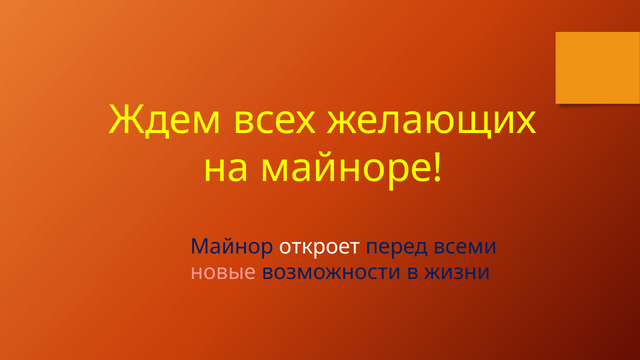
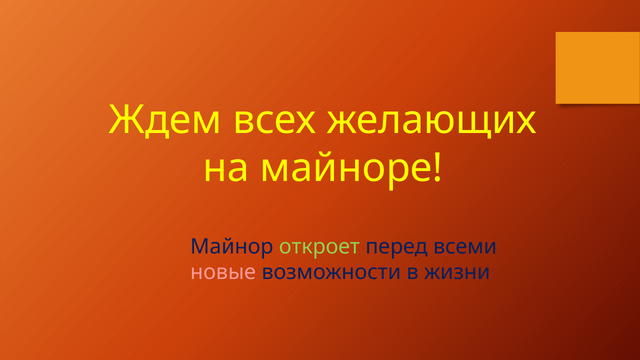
откроет colour: white -> light green (319, 247)
